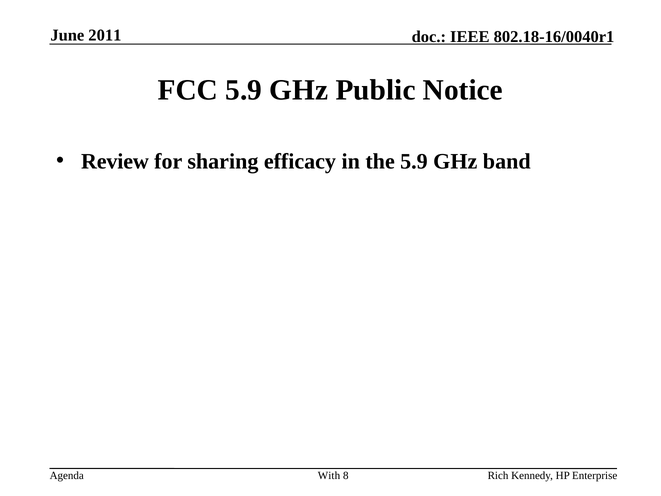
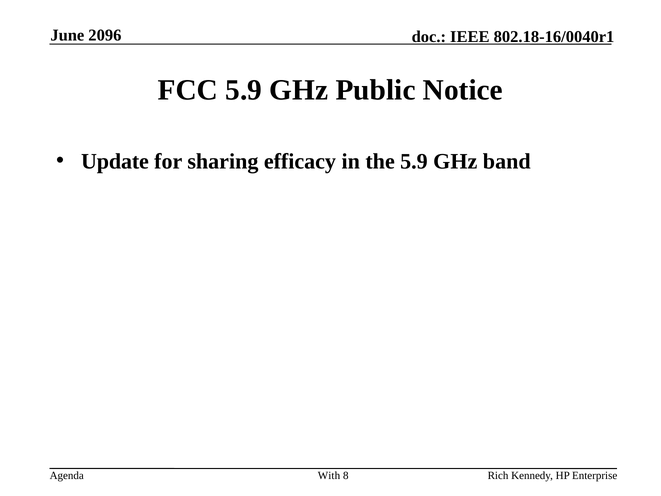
2011: 2011 -> 2096 (105, 35)
Review: Review -> Update (115, 161)
